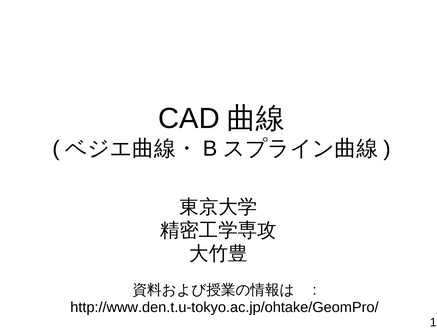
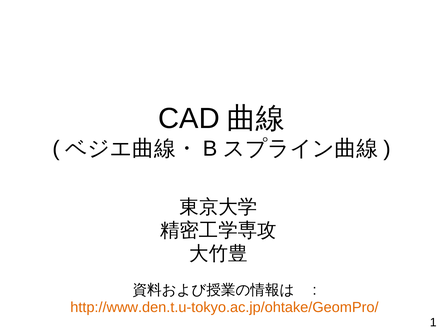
http://www.den.t.u-tokyo.ac.jp/ohtake/GeomPro/ colour: black -> orange (224, 307)
